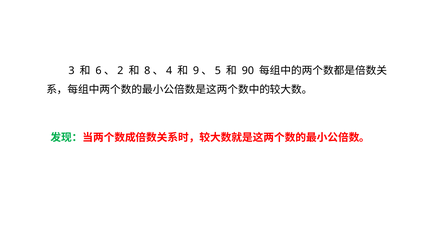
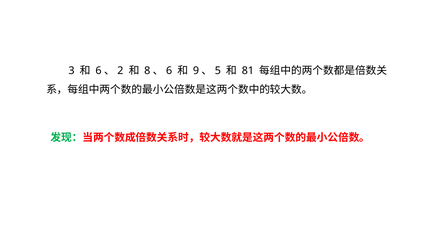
4: 4 -> 6 (169, 71)
90: 90 -> 81 (248, 71)
